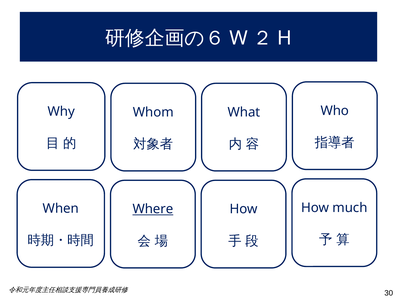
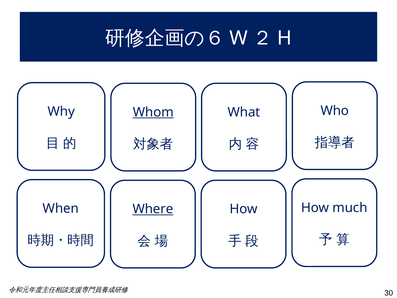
Whom underline: none -> present (153, 112)
